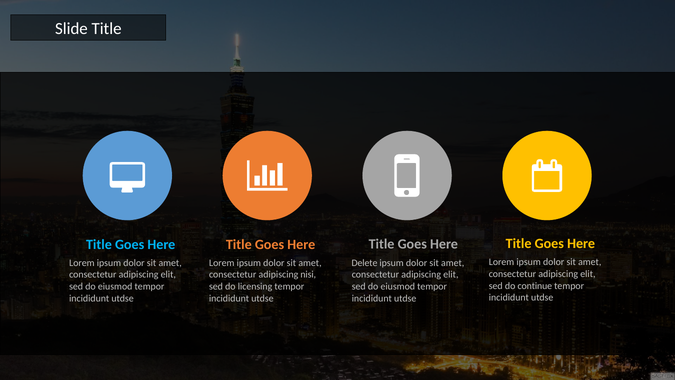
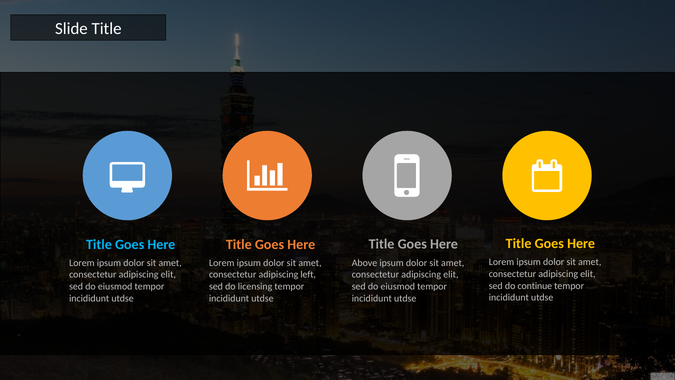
Delete: Delete -> Above (364, 263)
nisi: nisi -> left (308, 275)
